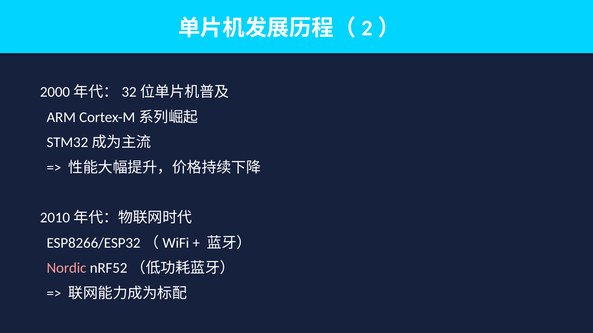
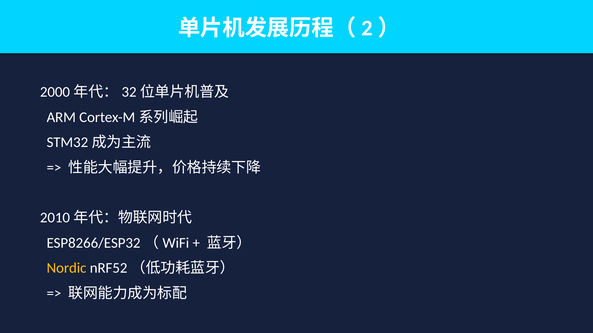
Nordic colour: pink -> yellow (67, 269)
